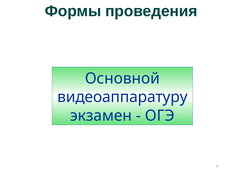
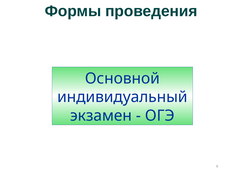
видеоаппаратуру: видеоаппаратуру -> индивидуальный (122, 97)
